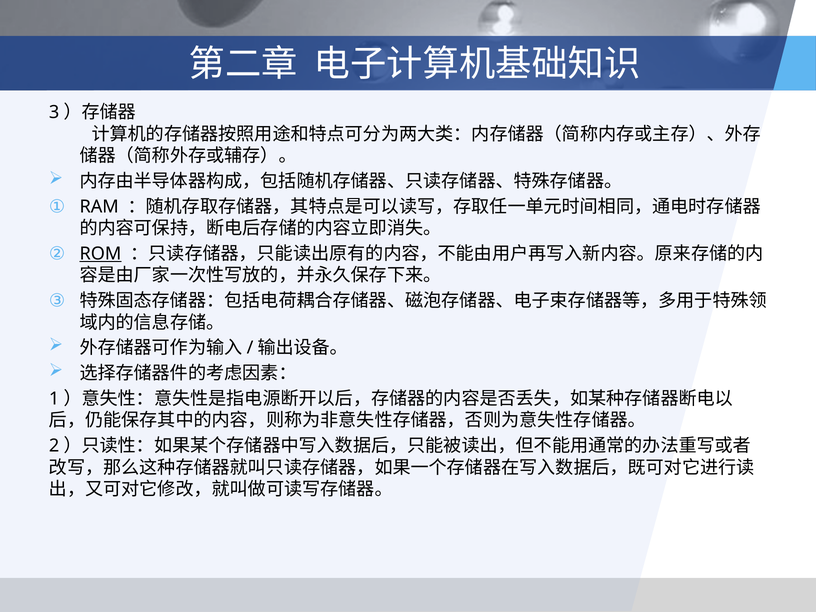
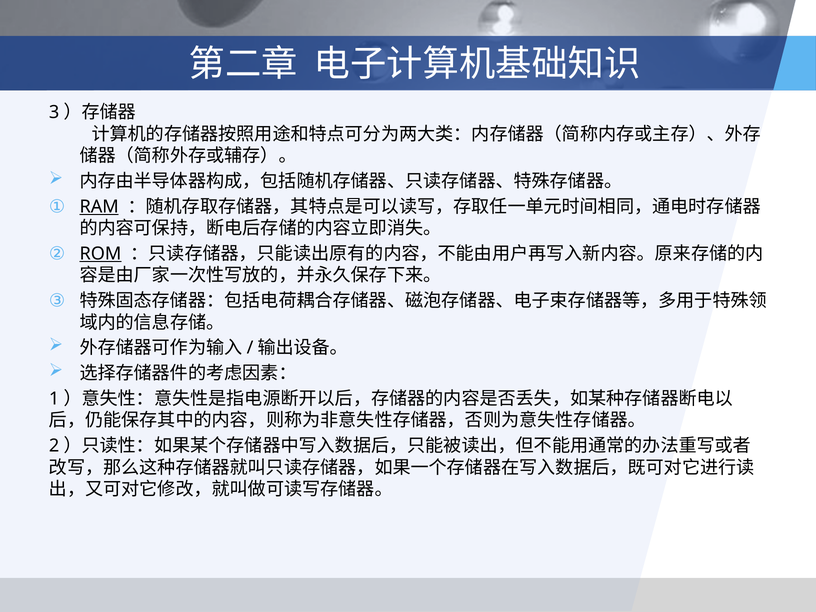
RAM underline: none -> present (99, 207)
